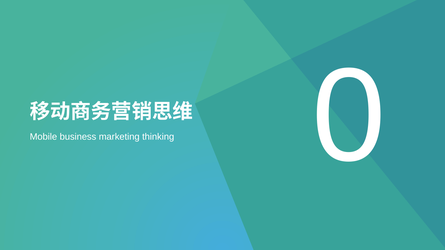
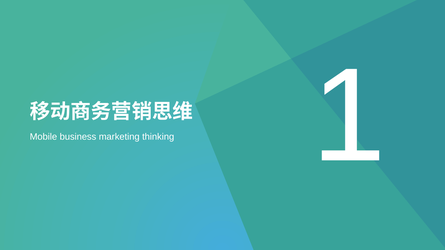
0: 0 -> 1 (349, 117)
